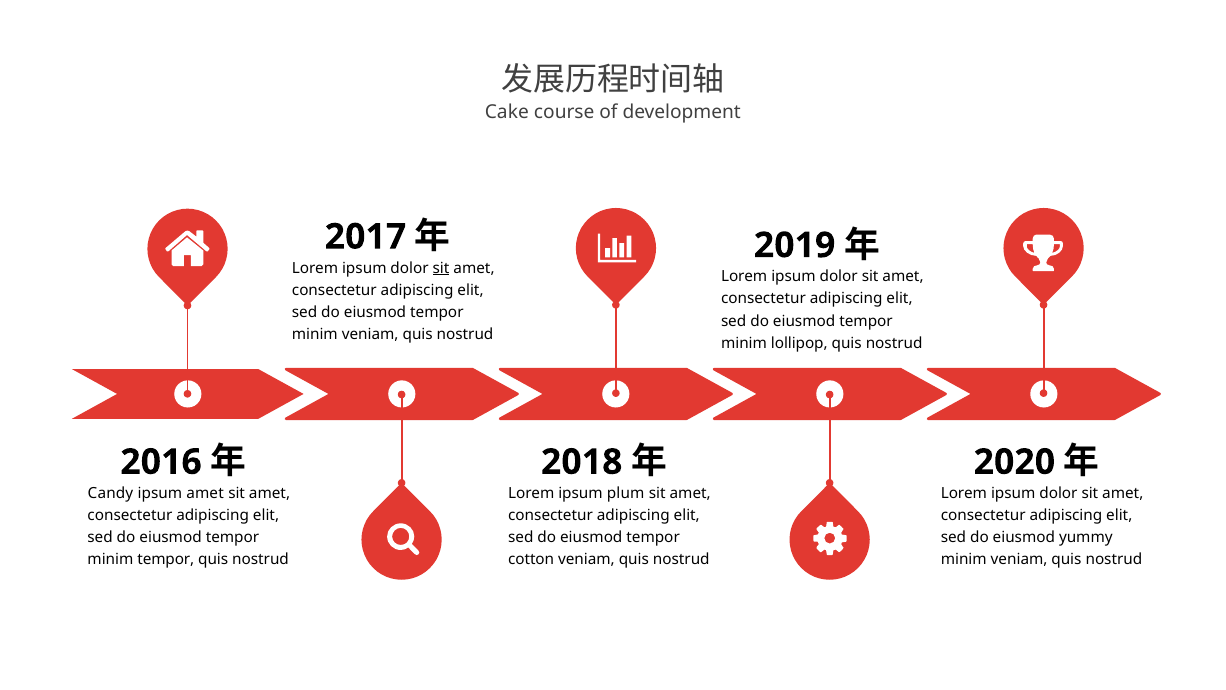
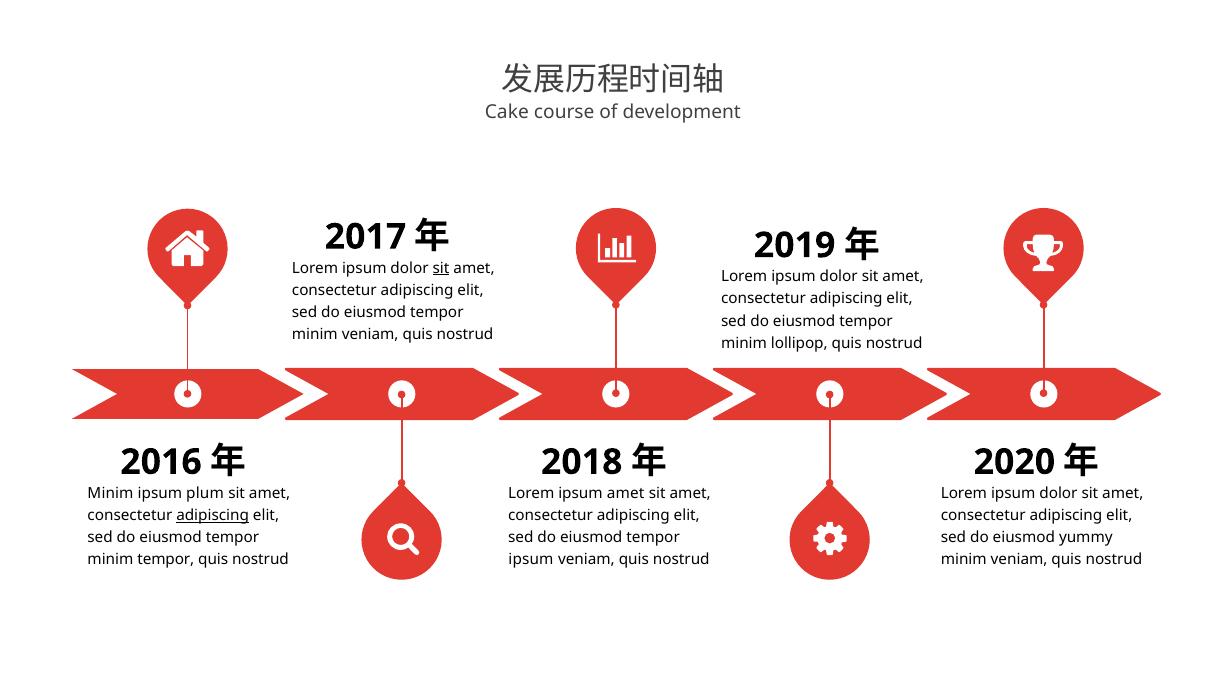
Candy: Candy -> Minim (111, 493)
ipsum amet: amet -> plum (205, 493)
ipsum plum: plum -> amet (626, 493)
adipiscing underline: none -> present (213, 515)
cotton: cotton -> ipsum (531, 559)
